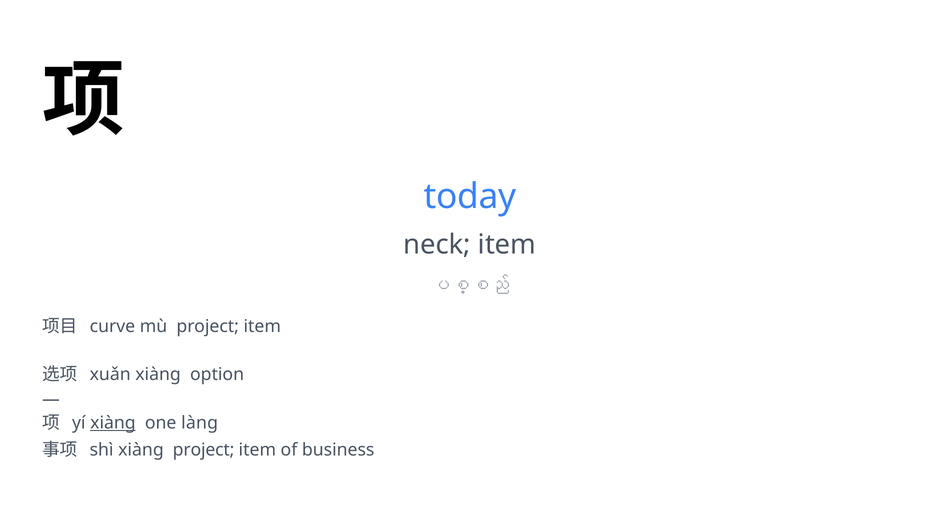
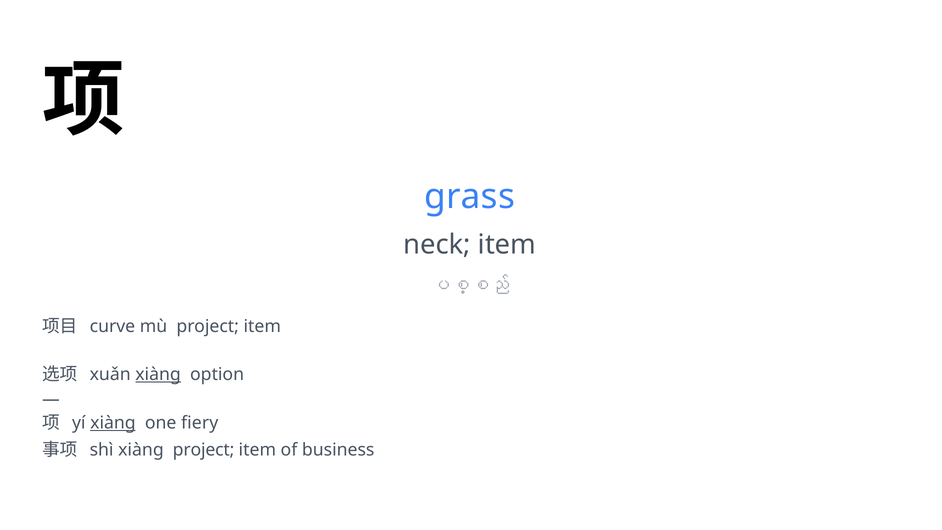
today: today -> grass (470, 197)
xiàng underline: none -> present (158, 374)
làng: làng -> fiery (200, 423)
